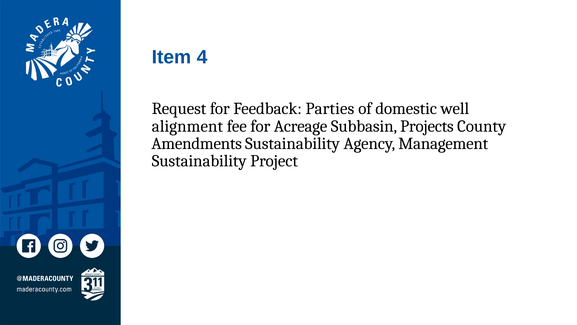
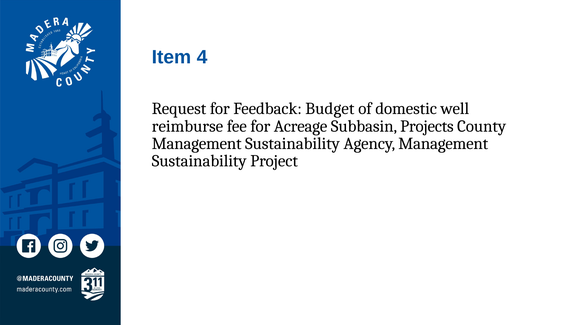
Parties: Parties -> Budget (330, 109)
alignment: alignment -> reimburse (187, 126)
Amendments: Amendments -> Management (197, 143)
